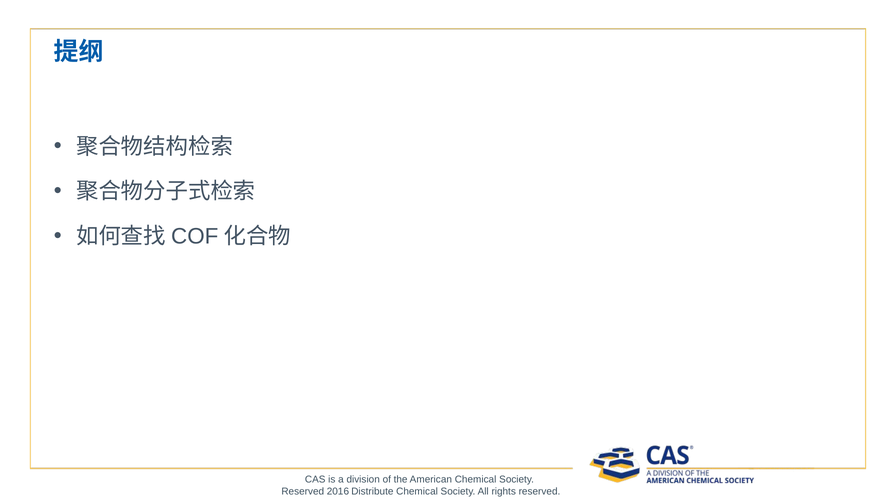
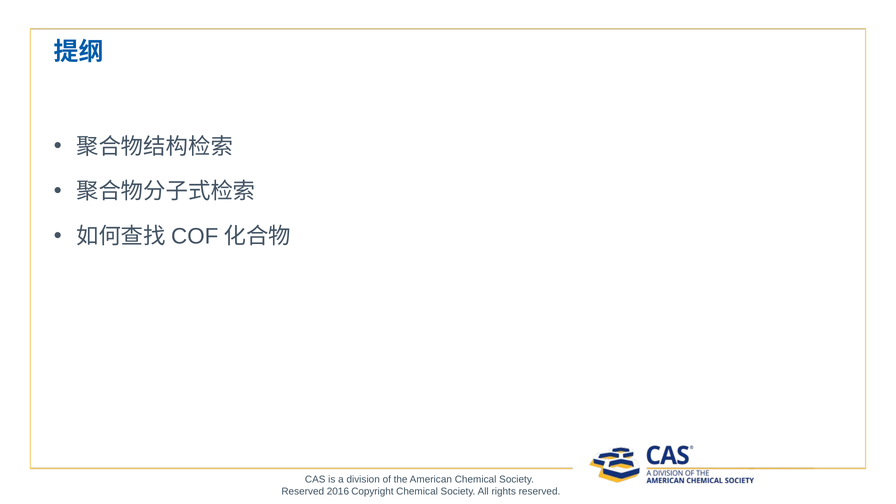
Distribute: Distribute -> Copyright (372, 491)
